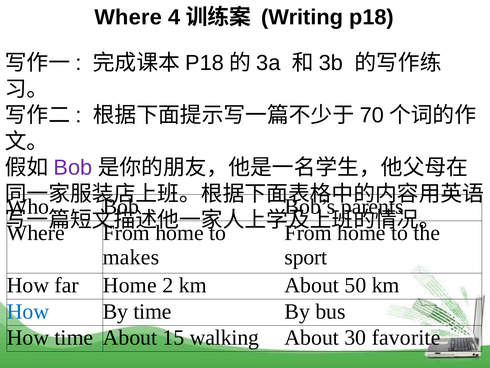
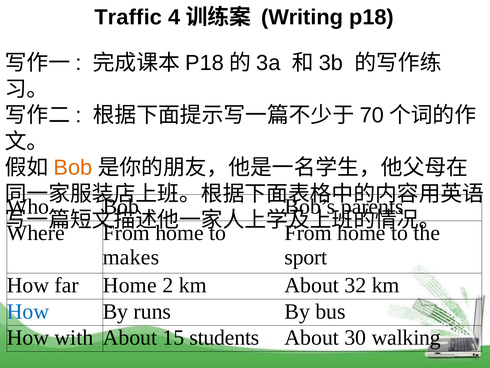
Where: Where -> Traffic (128, 17)
Bob colour: purple -> orange (73, 167)
50: 50 -> 32 (355, 285)
By time: time -> runs (152, 311)
How time: time -> with (74, 337)
walking: walking -> students (224, 337)
favorite: favorite -> walking (406, 337)
